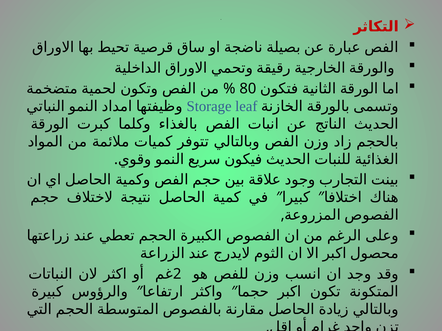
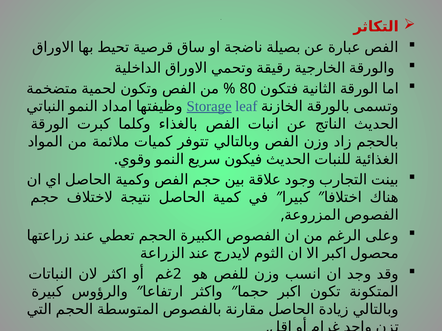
Storage underline: none -> present (209, 106)
